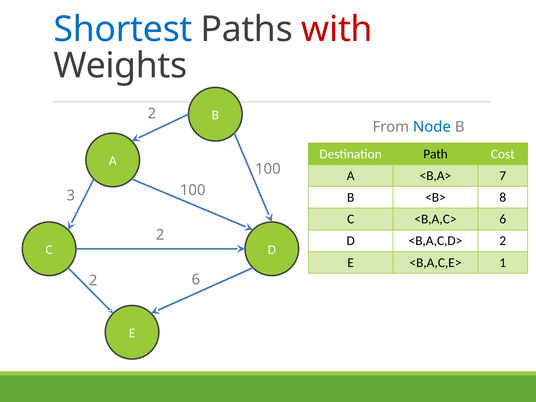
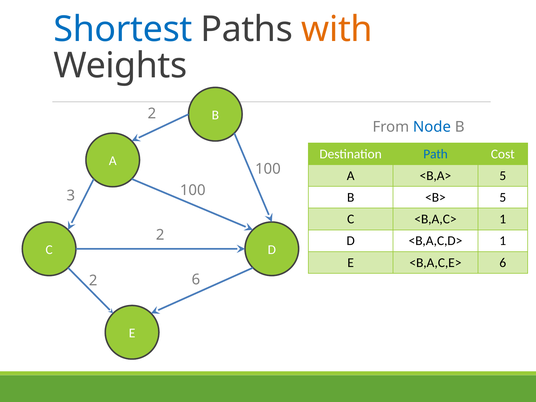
with colour: red -> orange (337, 29)
Path colour: black -> blue (436, 154)
<B,A> 7: 7 -> 5 (503, 176)
<B> 8: 8 -> 5 (503, 197)
<B,A,C> 6: 6 -> 1 (503, 219)
<B,A,C,D> 2: 2 -> 1 (503, 241)
<B,A,C,E> 1: 1 -> 6 (503, 263)
